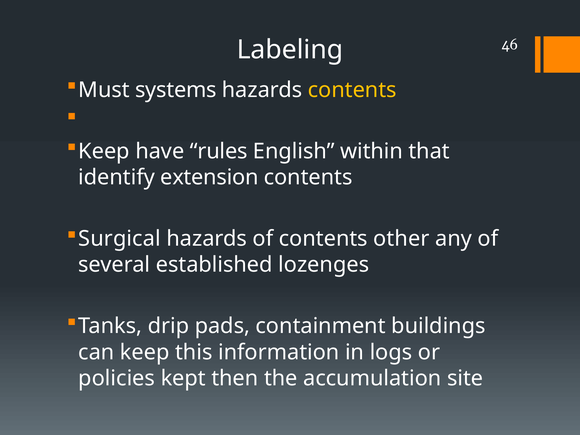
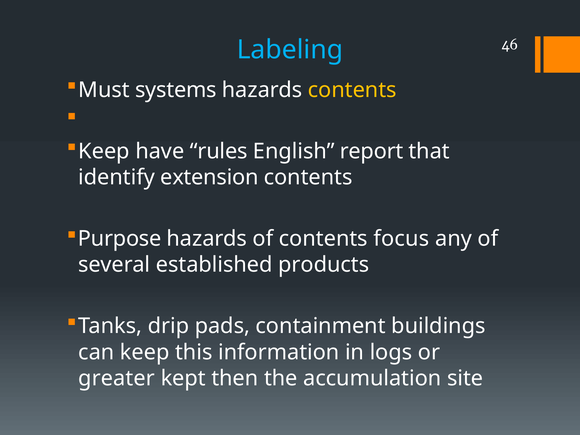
Labeling colour: white -> light blue (290, 50)
within: within -> report (372, 151)
Surgical: Surgical -> Purpose (120, 239)
other: other -> focus (401, 239)
lozenges: lozenges -> products (324, 265)
policies: policies -> greater (117, 378)
